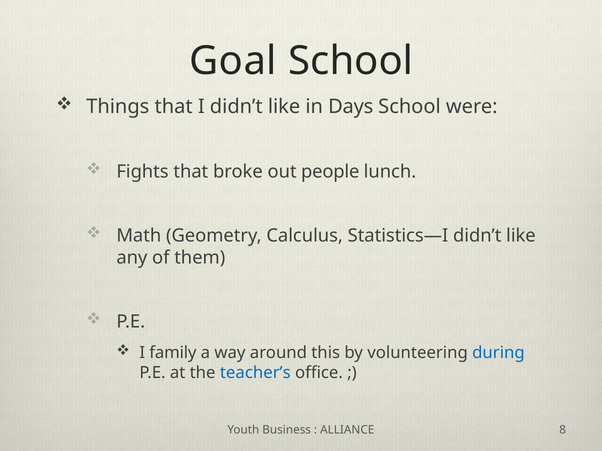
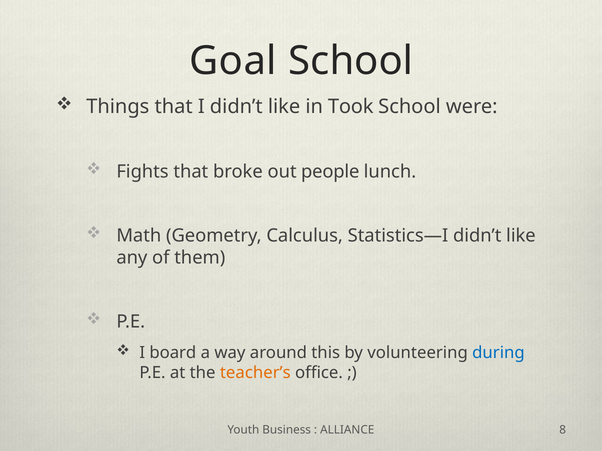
Days: Days -> Took (351, 107)
family: family -> board (173, 353)
teacher’s colour: blue -> orange (255, 373)
